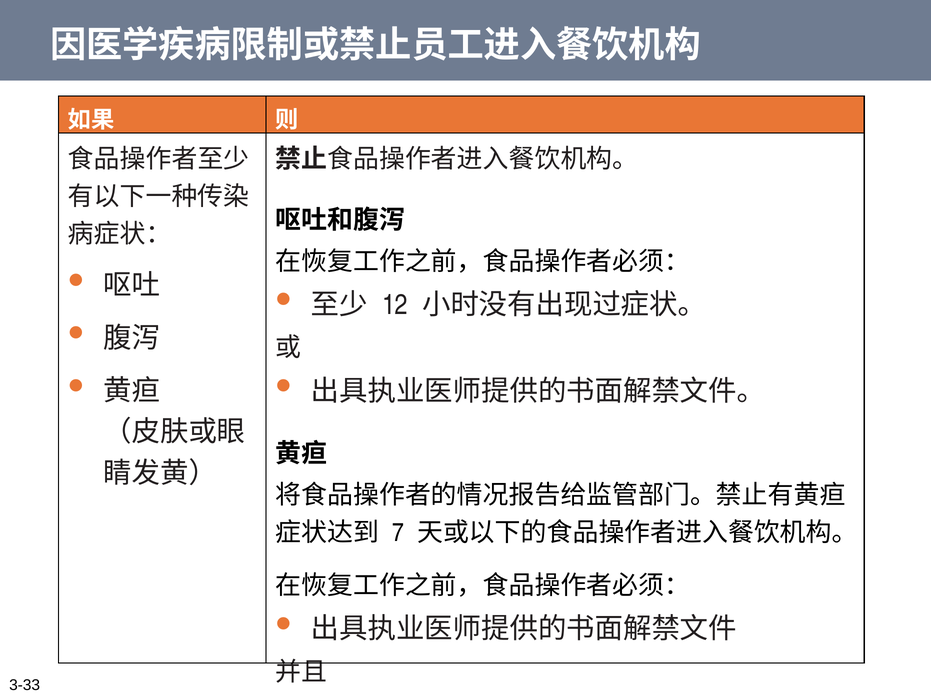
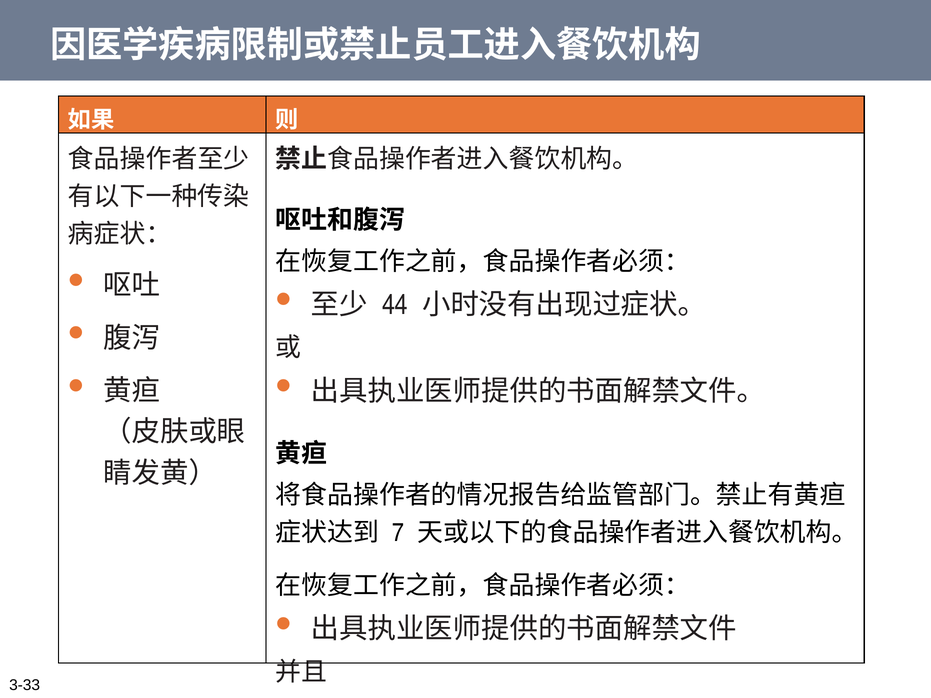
12: 12 -> 44 (395, 305)
